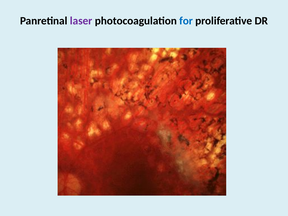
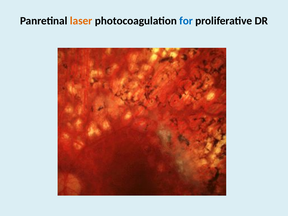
laser colour: purple -> orange (81, 21)
